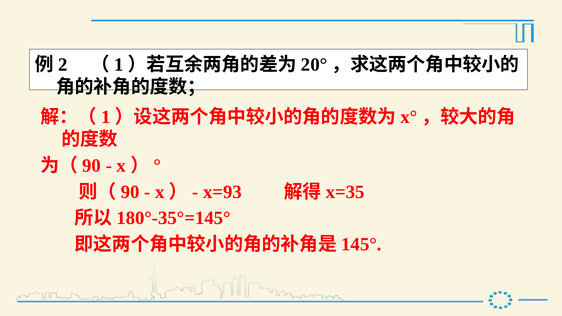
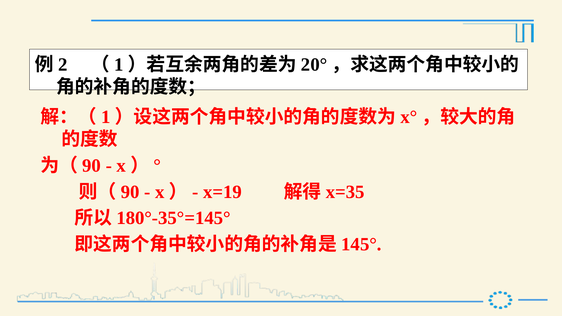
x=93: x=93 -> x=19 (222, 192)
